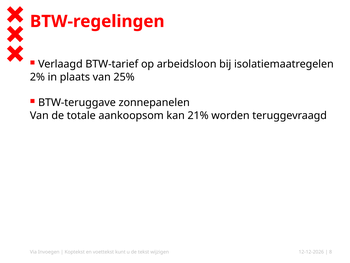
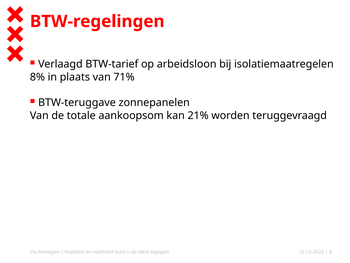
2%: 2% -> 8% (37, 77)
25%: 25% -> 71% (124, 77)
